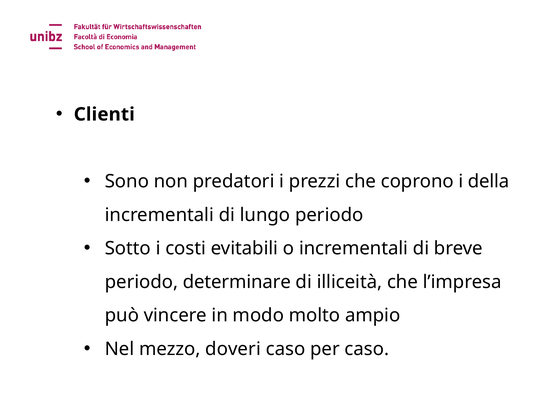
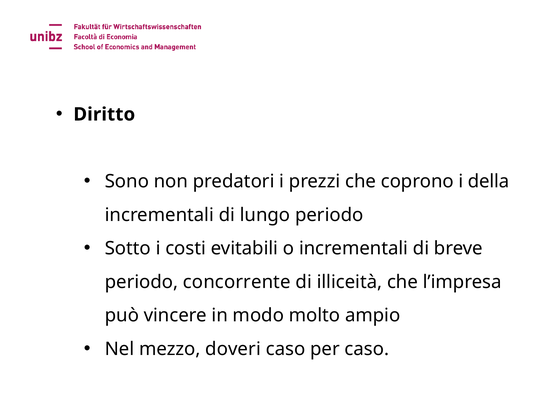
Clienti: Clienti -> Diritto (104, 114)
determinare: determinare -> concorrente (237, 282)
